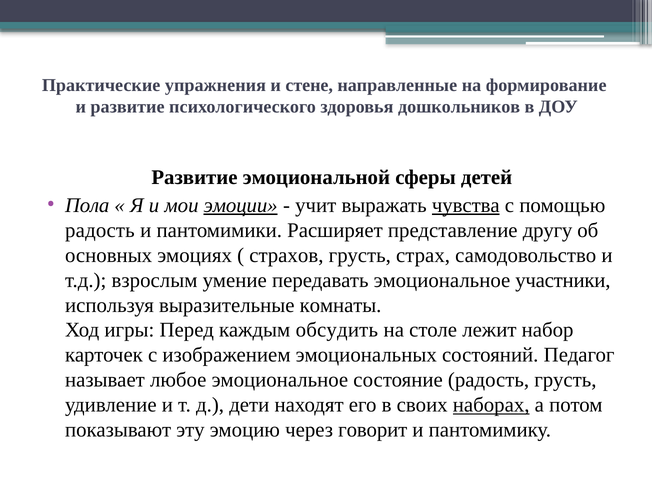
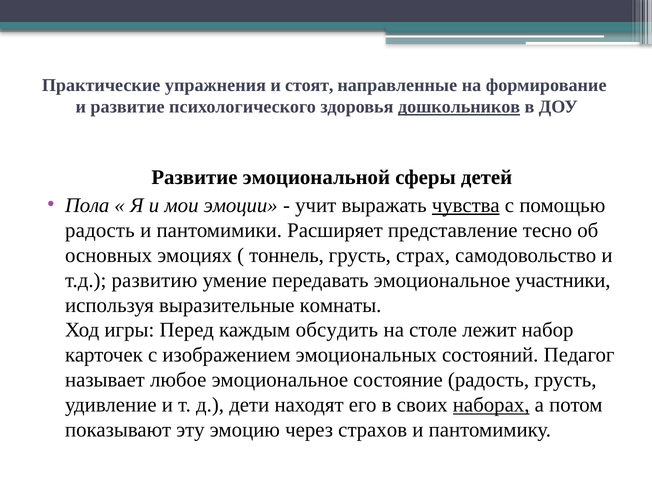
стене: стене -> стоят (309, 85)
дошкольников underline: none -> present (459, 107)
эмоции underline: present -> none (241, 205)
другу: другу -> тесно (548, 230)
страхов: страхов -> тоннель (287, 255)
взрослым: взрослым -> развитию (154, 280)
говорит: говорит -> страхов (373, 430)
